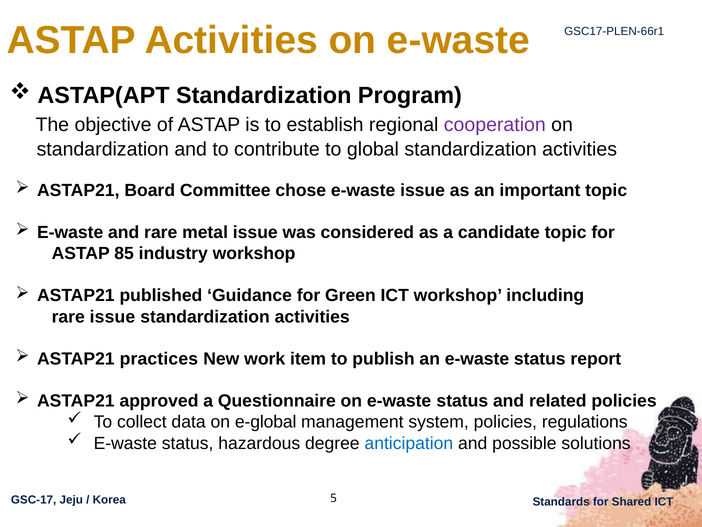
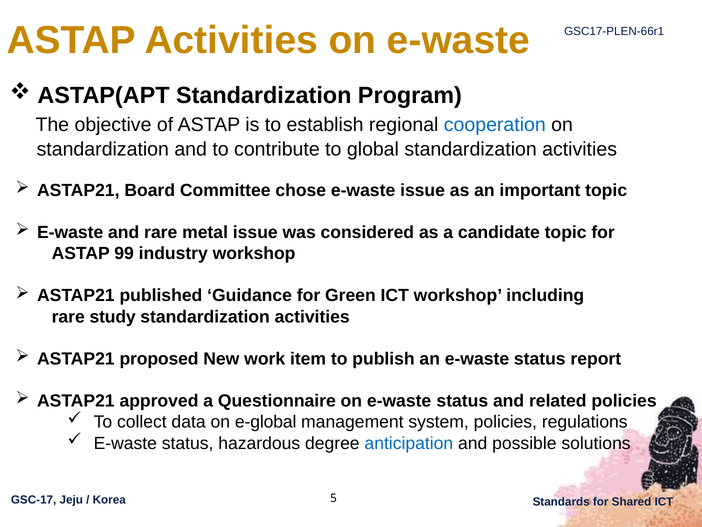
cooperation colour: purple -> blue (495, 125)
85: 85 -> 99 (124, 253)
rare issue: issue -> study (113, 316)
practices: practices -> proposed (159, 359)
